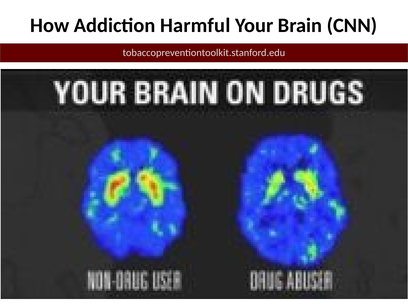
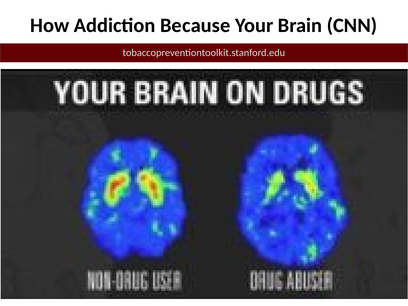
Harmful: Harmful -> Because (195, 25)
